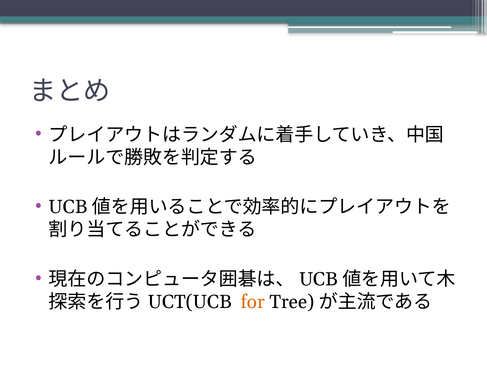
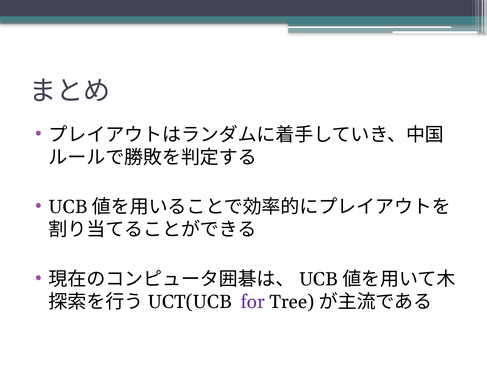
for colour: orange -> purple (253, 302)
